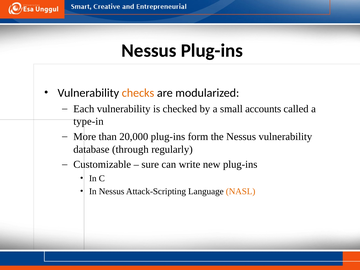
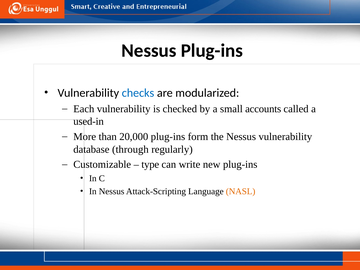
checks colour: orange -> blue (138, 93)
type-in: type-in -> used-in (89, 121)
sure: sure -> type (150, 165)
